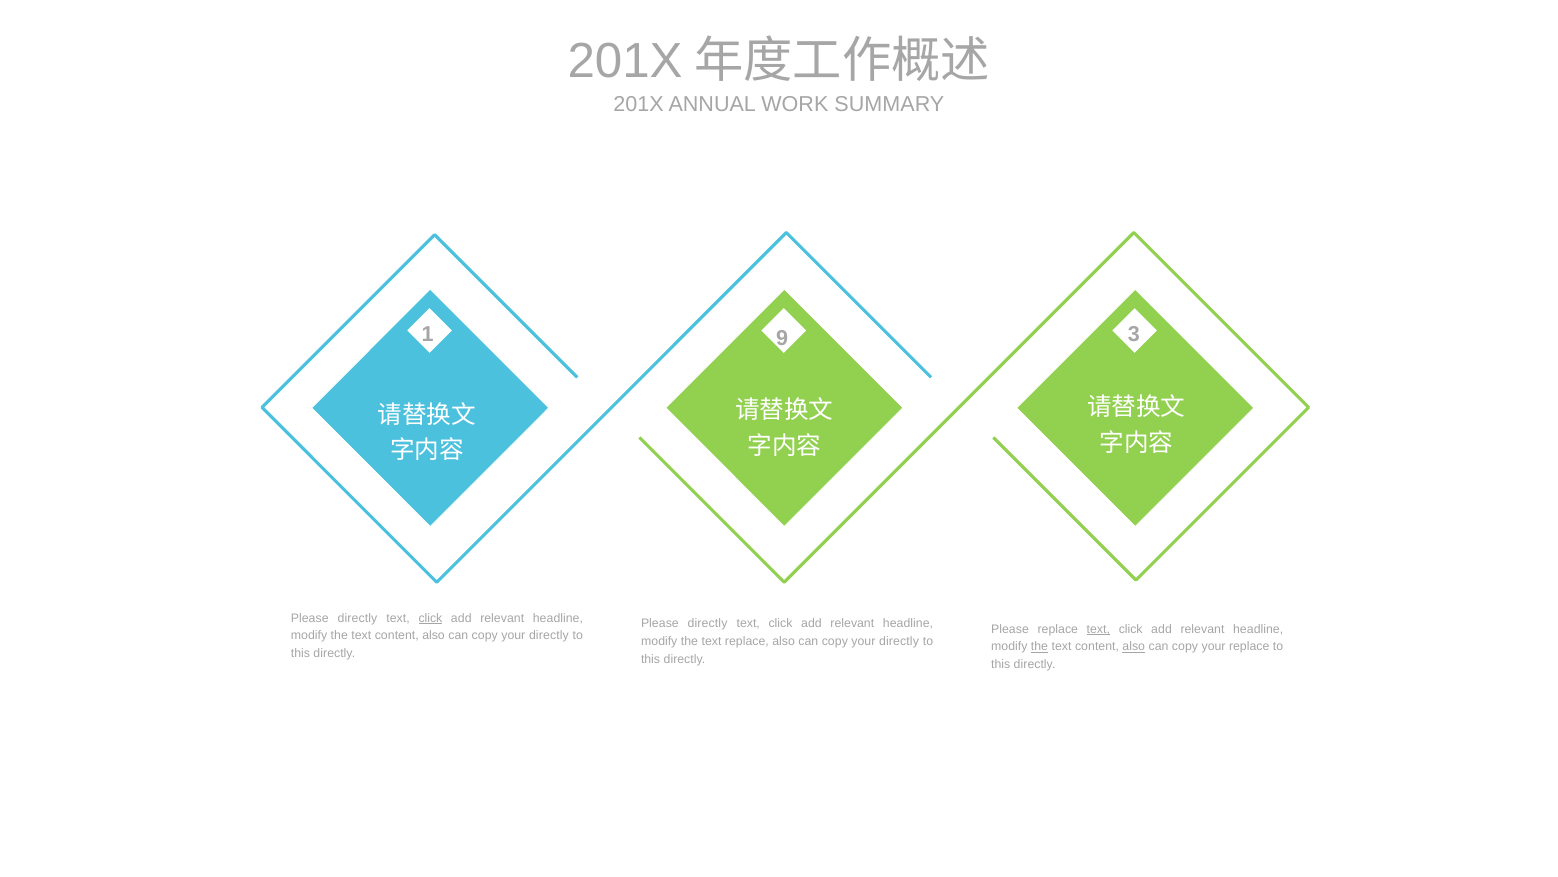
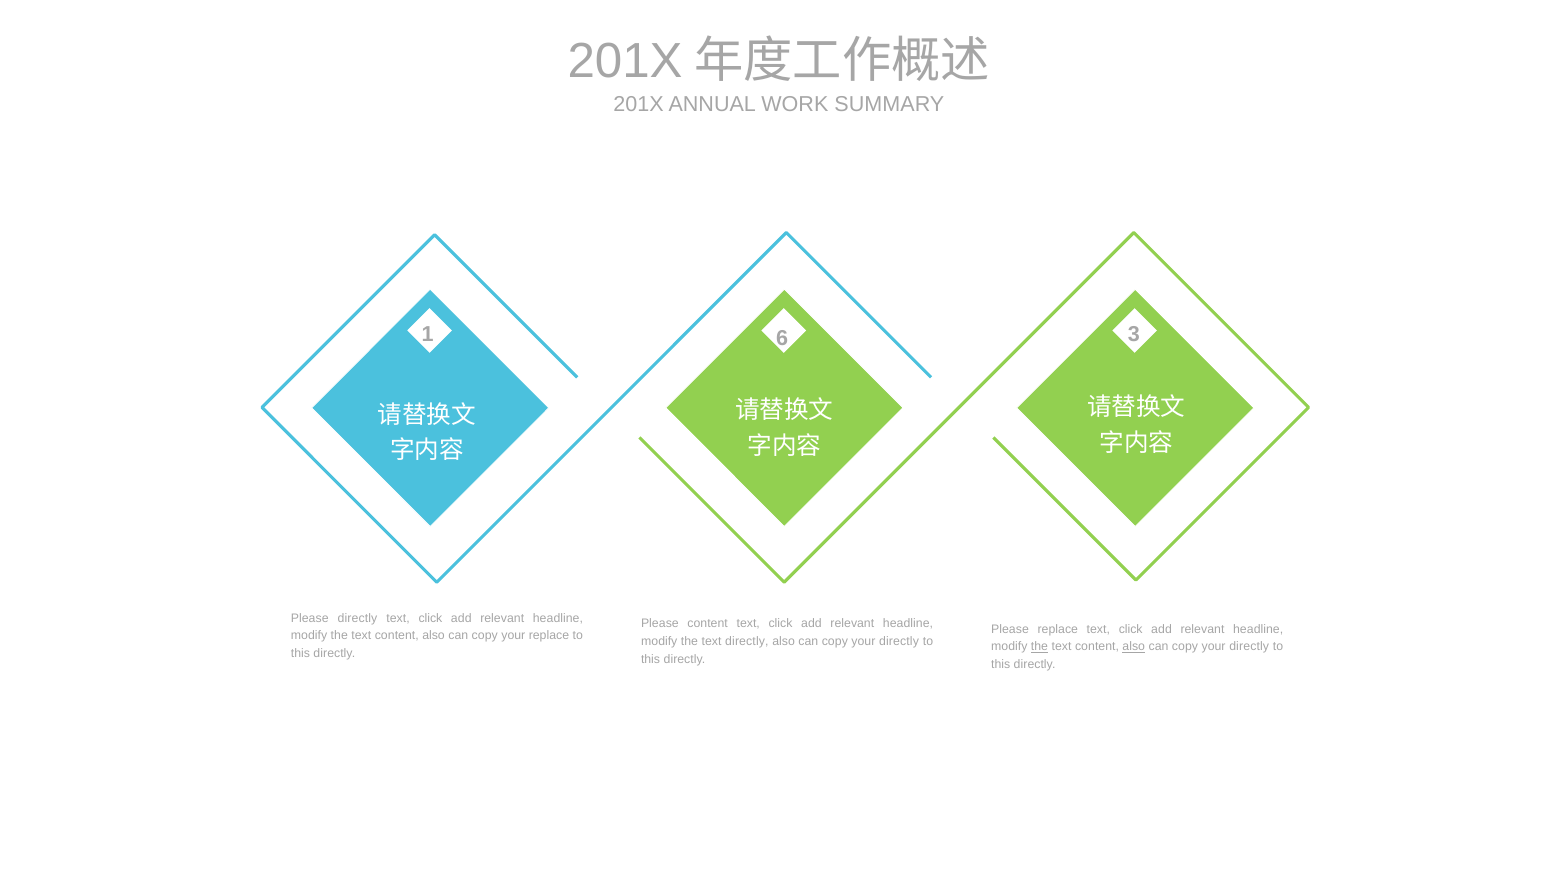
9: 9 -> 6 (782, 339)
click underline: present -> none (430, 618)
directly: directly -> content (708, 623)
text underline: present -> none (1098, 629)
directly: directly -> replace (549, 635)
text replace: replace -> directly (747, 641)
replace: replace -> directly (1249, 646)
